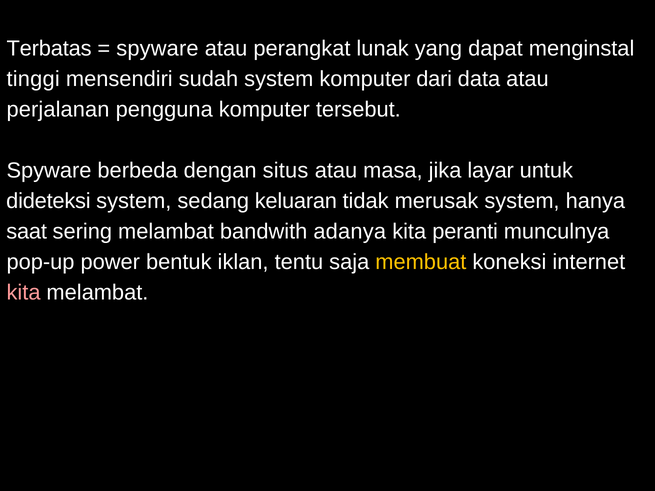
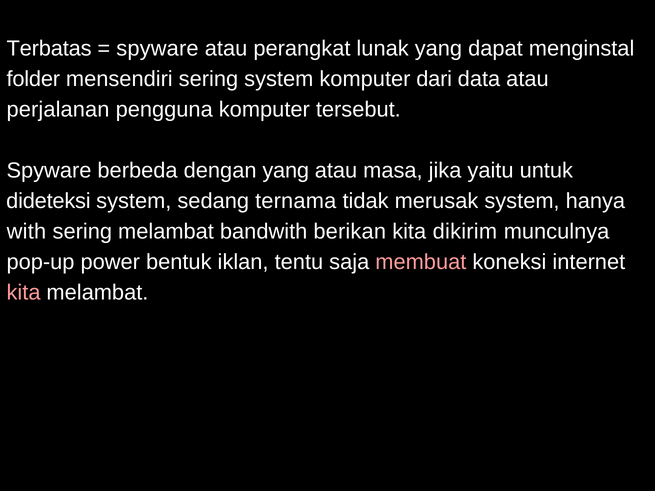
tinggi: tinggi -> folder (33, 79)
mensendiri sudah: sudah -> sering (208, 79)
dengan situs: situs -> yang (286, 171)
layar: layar -> yaitu (491, 171)
keluaran: keluaran -> ternama (296, 201)
saat: saat -> with (26, 232)
adanya: adanya -> berikan (350, 232)
peranti: peranti -> dikirim (465, 232)
membuat colour: yellow -> pink (421, 262)
